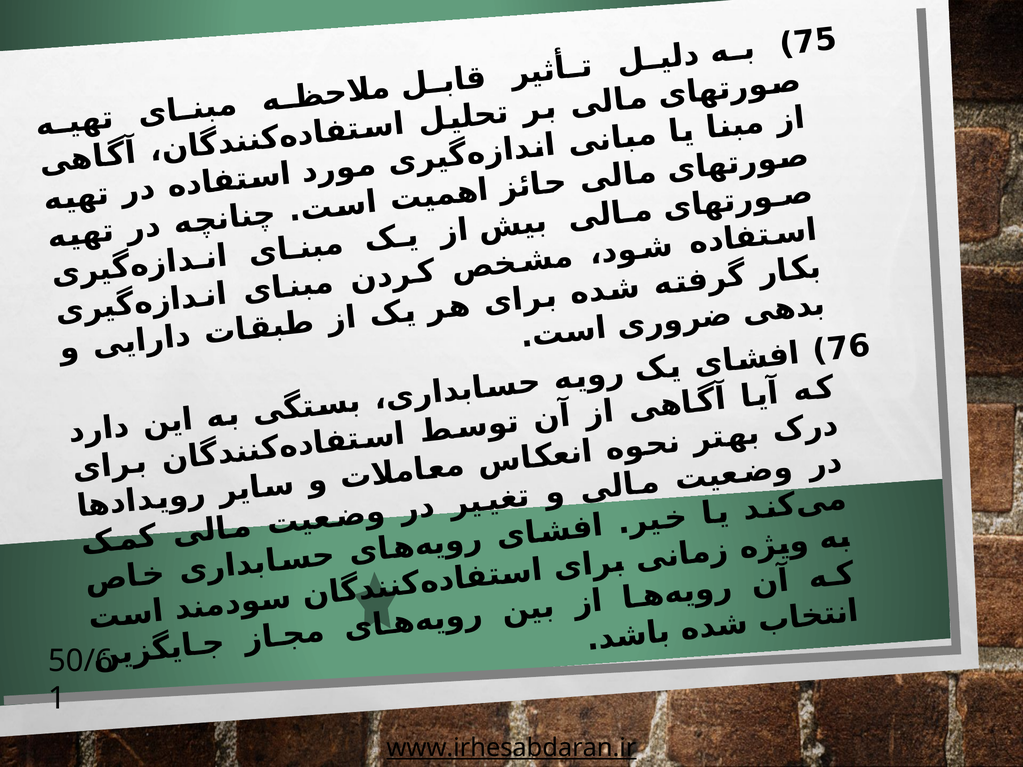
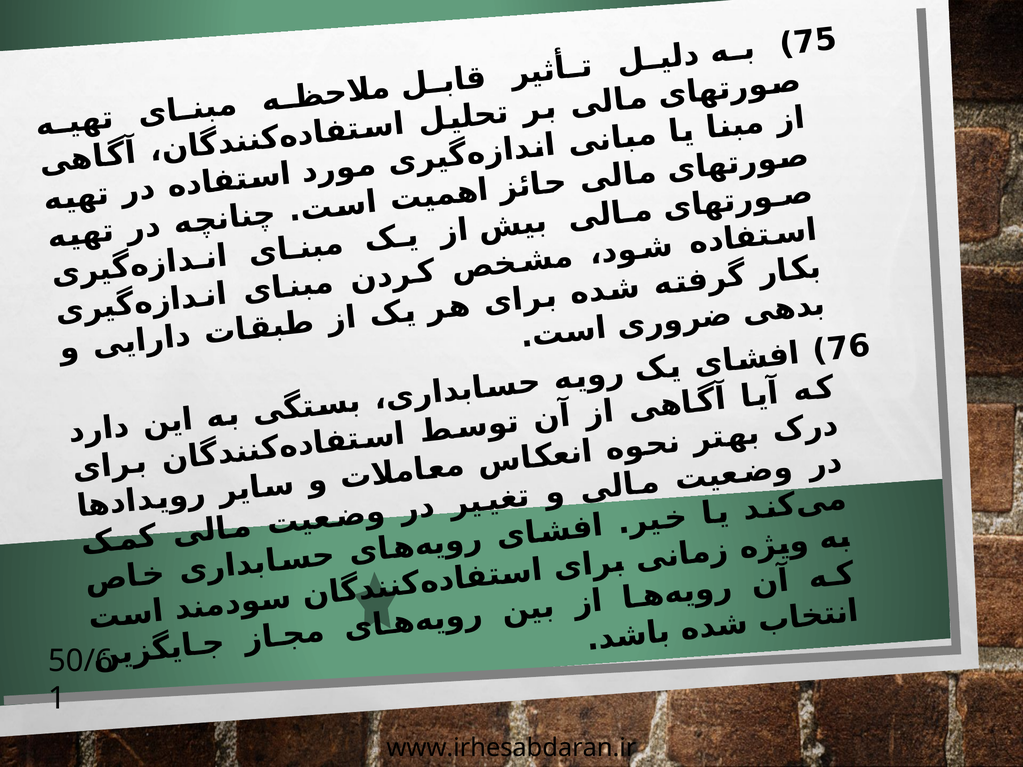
www.irhesabdaran.ir underline: present -> none (511, 748)
